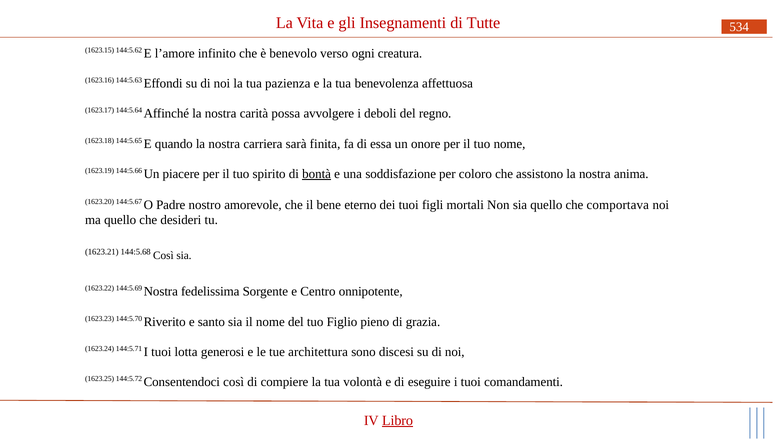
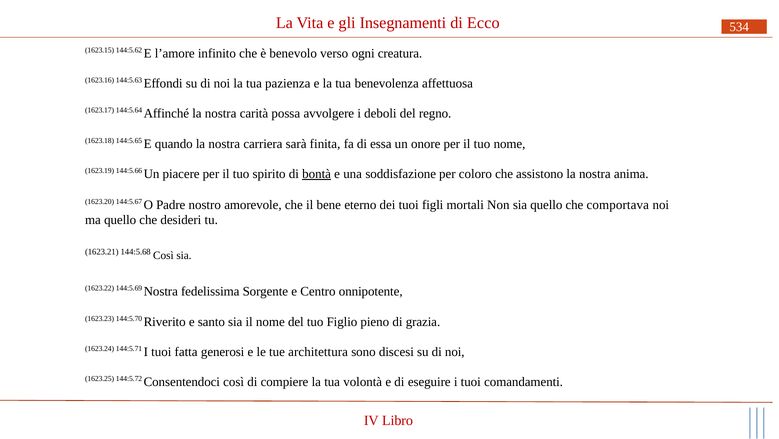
Tutte: Tutte -> Ecco (483, 23)
lotta: lotta -> fatta (186, 352)
Libro underline: present -> none (398, 420)
